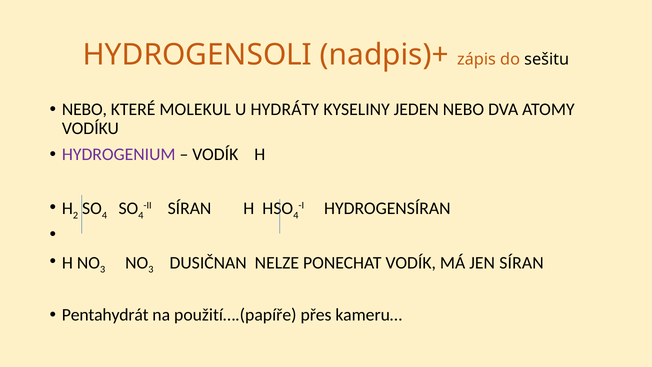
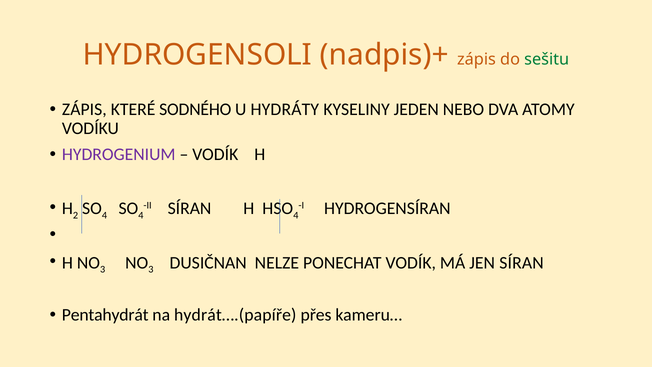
sešitu colour: black -> green (547, 59)
NEBO: NEBO -> ZÁPIS (84, 109)
MOLEKUL: MOLEKUL -> SODNÉHO (195, 109)
použití….(papíře: použití….(papíře -> hydrát….(papíře (235, 315)
